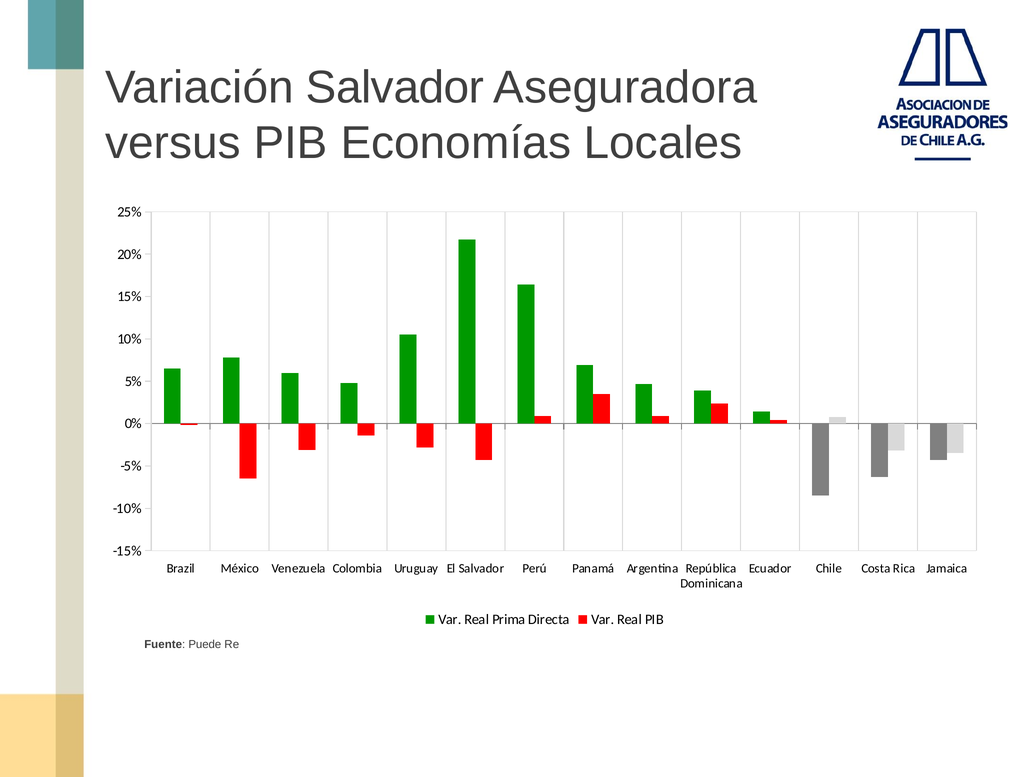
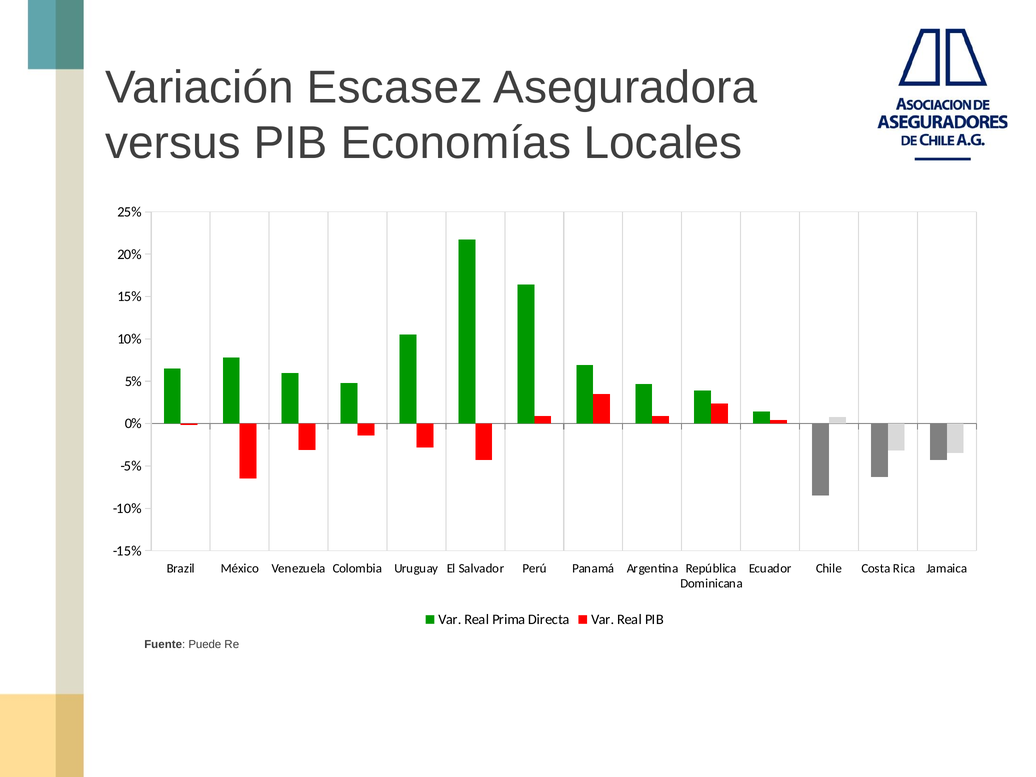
Variación Salvador: Salvador -> Escasez (395, 88)
